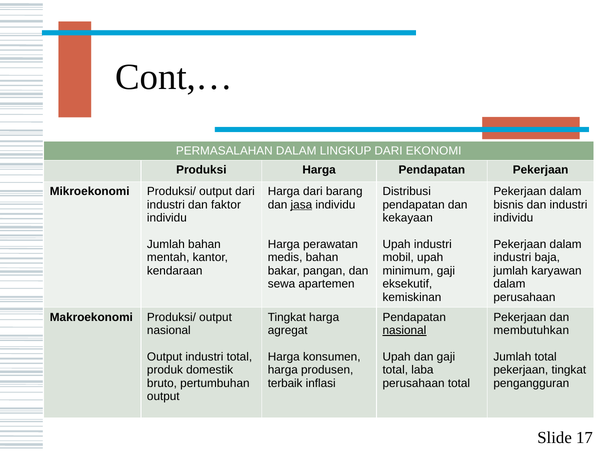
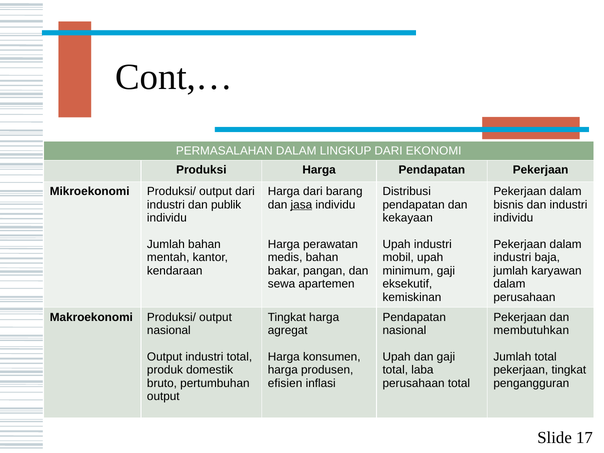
faktor: faktor -> publik (226, 205)
nasional underline: present -> none (404, 330)
terbaik: terbaik -> efisien (285, 383)
